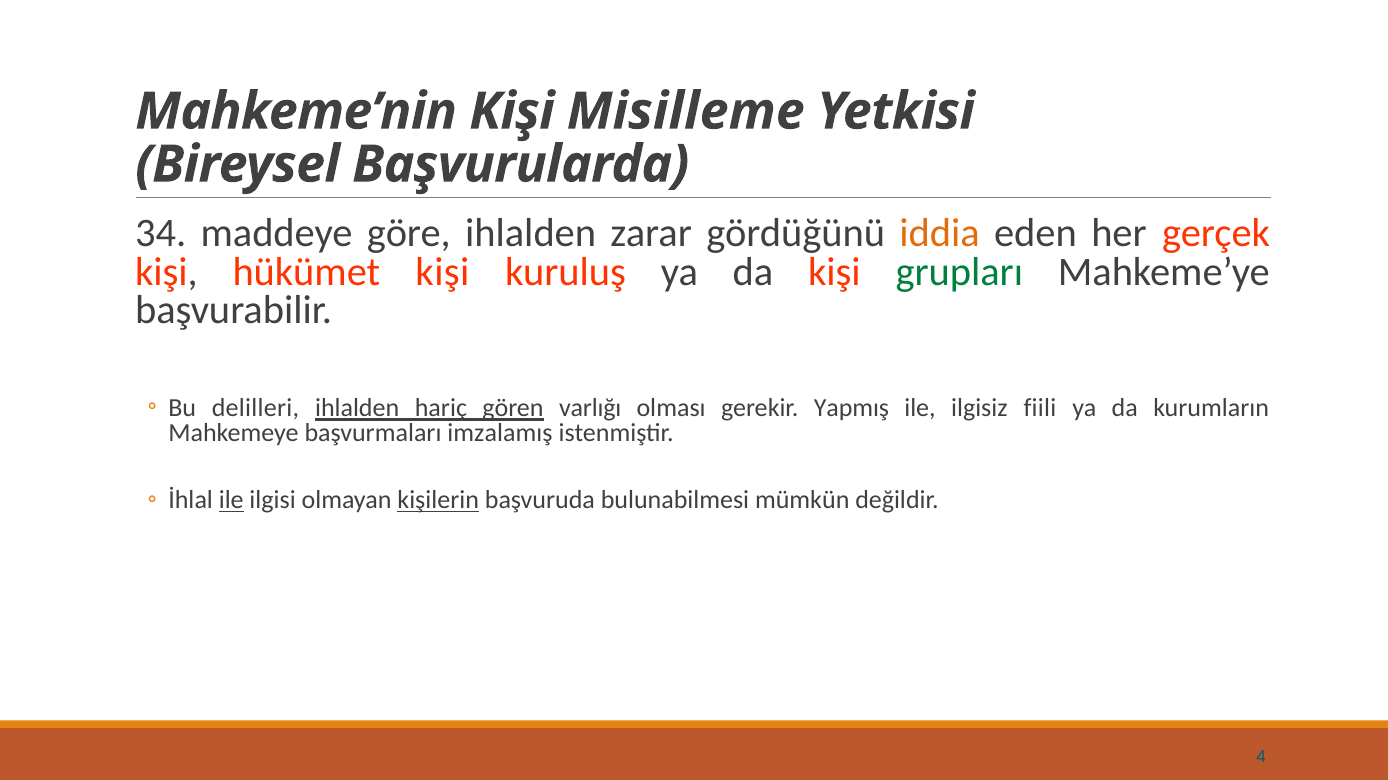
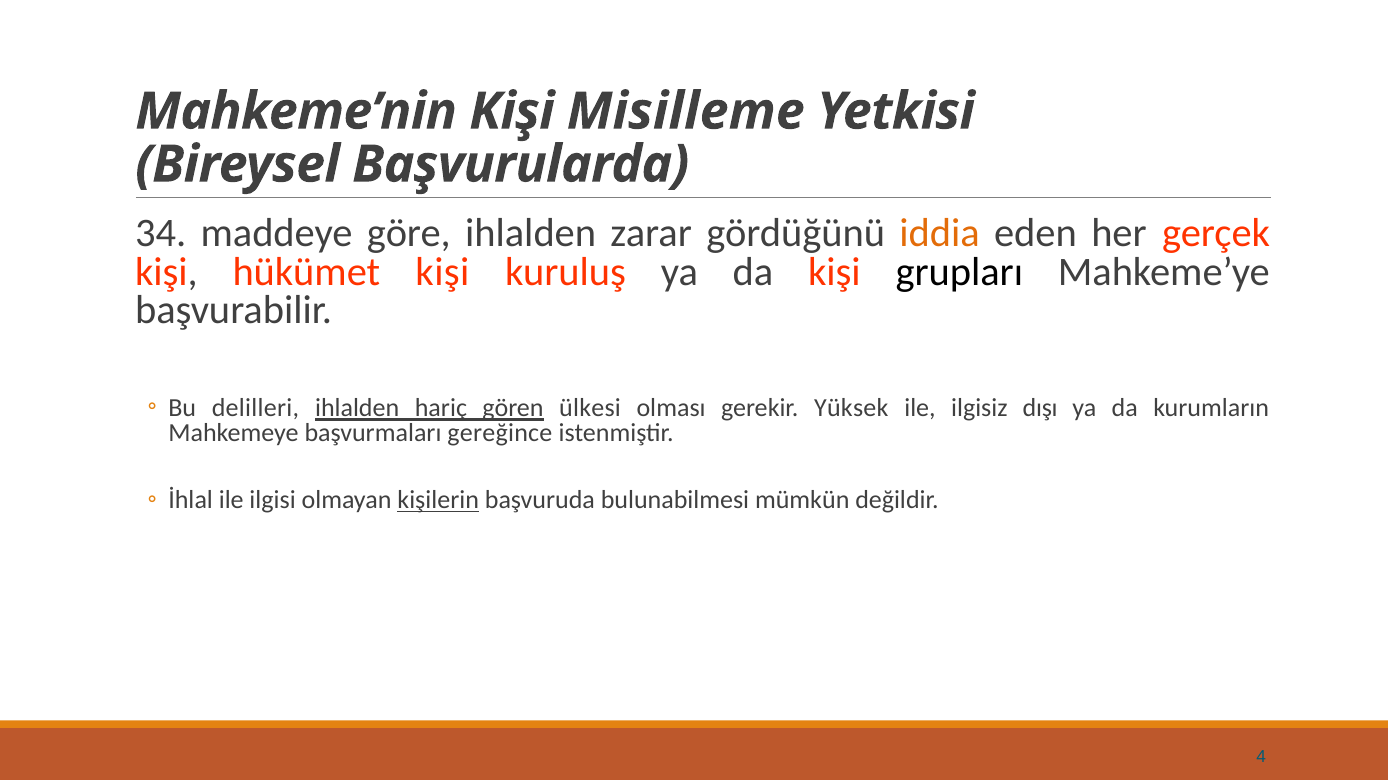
grupları colour: green -> black (959, 272)
varlığı: varlığı -> ülkesi (590, 408)
Yapmış: Yapmış -> Yüksek (851, 408)
fiili: fiili -> dışı (1040, 408)
imzalamış: imzalamış -> gereğince (500, 433)
ile underline: present -> none (231, 501)
